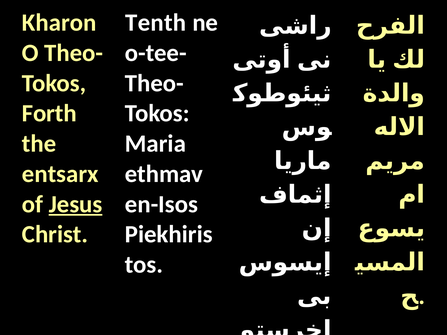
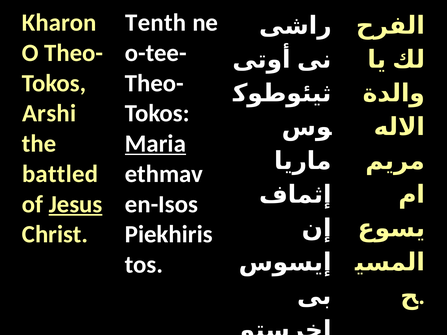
Forth: Forth -> Arshi (49, 114)
Maria underline: none -> present (155, 144)
entsarx: entsarx -> battled (60, 174)
